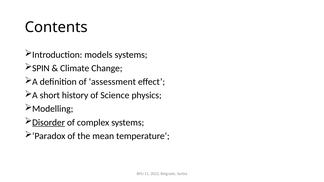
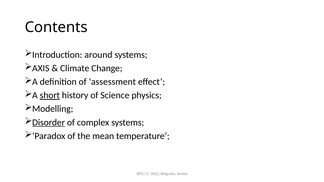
models: models -> around (98, 55)
SPIN: SPIN -> AXIS (41, 68)
short underline: none -> present (50, 95)
